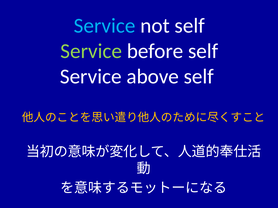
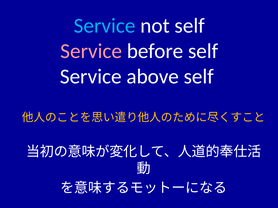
Service colour: light green -> pink (91, 51)
